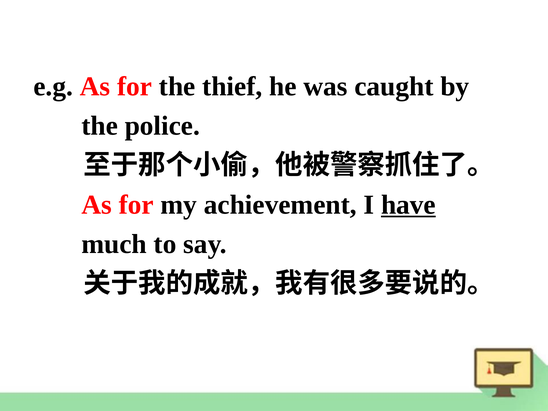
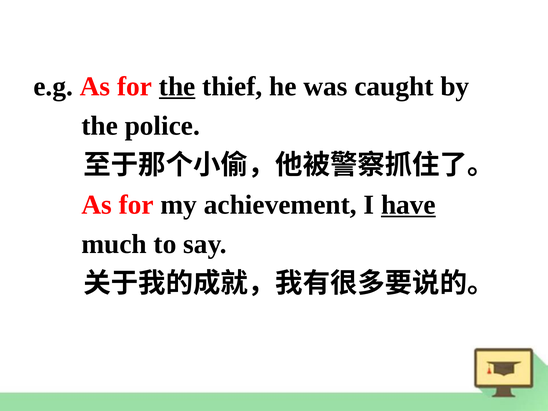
the underline: none -> present (177, 86)
